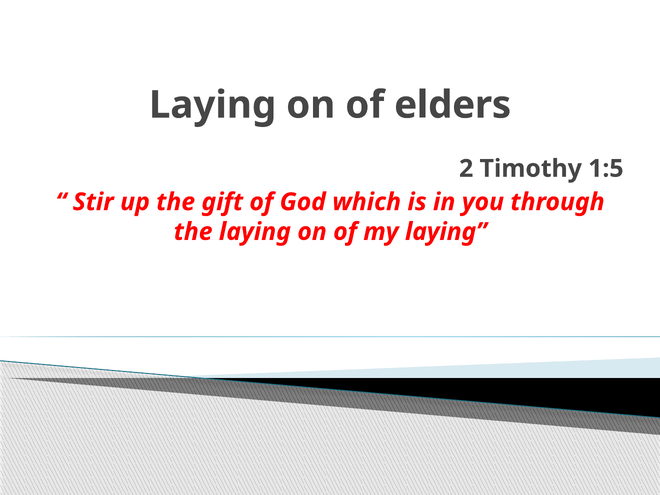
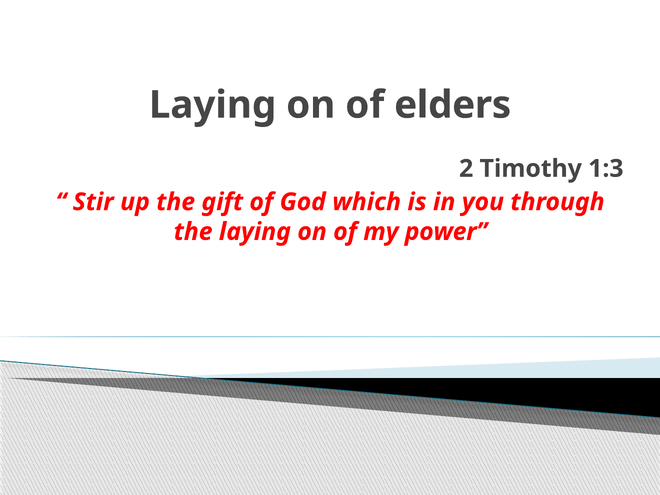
1:5: 1:5 -> 1:3 (606, 169)
my laying: laying -> power (446, 232)
